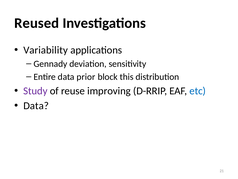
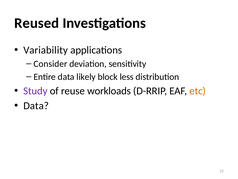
Gennady: Gennady -> Consider (50, 64)
prior: prior -> likely (86, 77)
this: this -> less (127, 77)
improving: improving -> workloads (109, 91)
etc colour: blue -> orange (198, 91)
